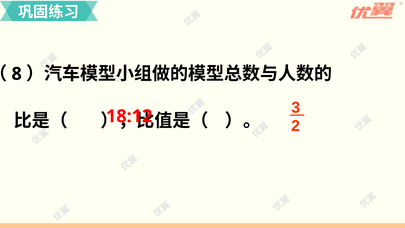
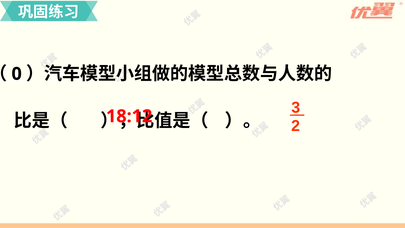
8: 8 -> 0 (17, 74)
